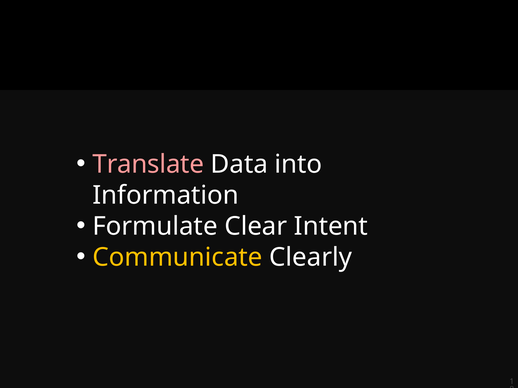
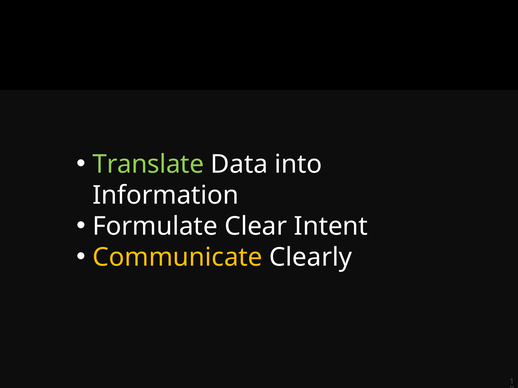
Translate colour: pink -> light green (148, 164)
